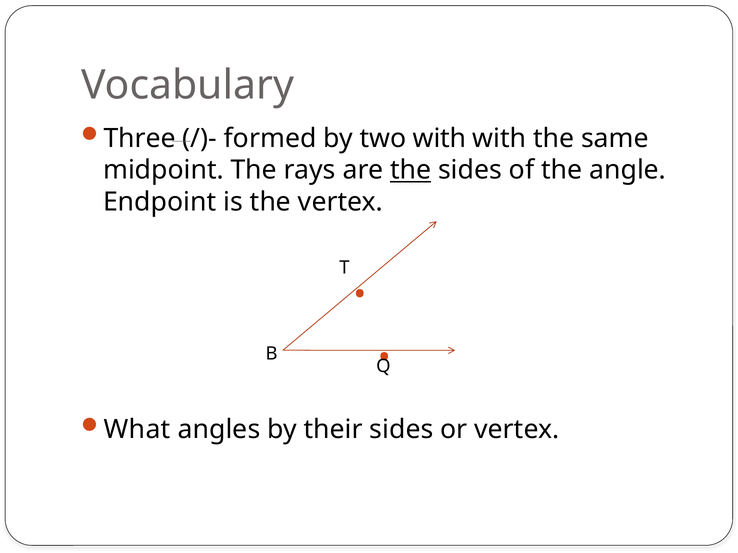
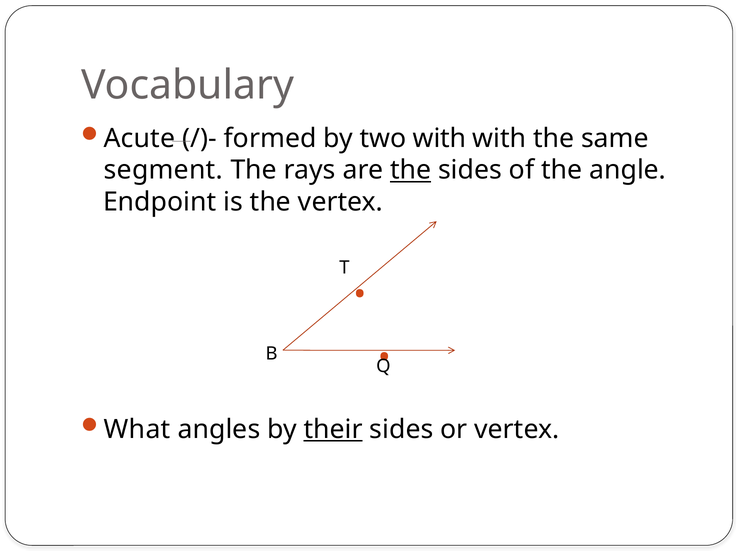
Three: Three -> Acute (139, 138)
midpoint: midpoint -> segment (163, 170)
their underline: none -> present (333, 430)
